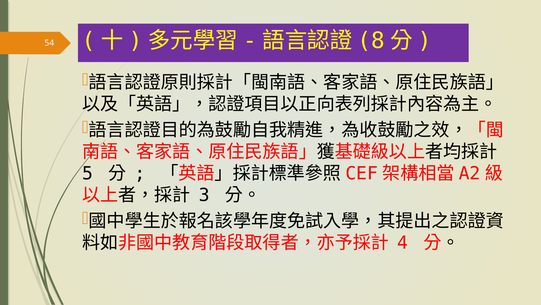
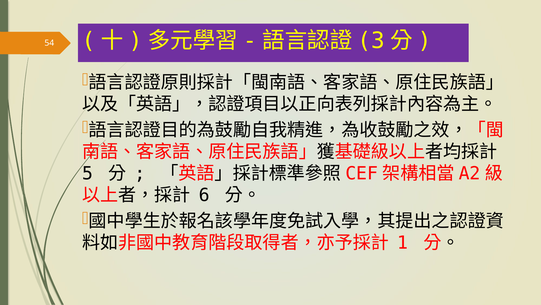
8: 8 -> 3 (371, 41)
3: 3 -> 6 (204, 195)
4: 4 -> 1 (403, 242)
